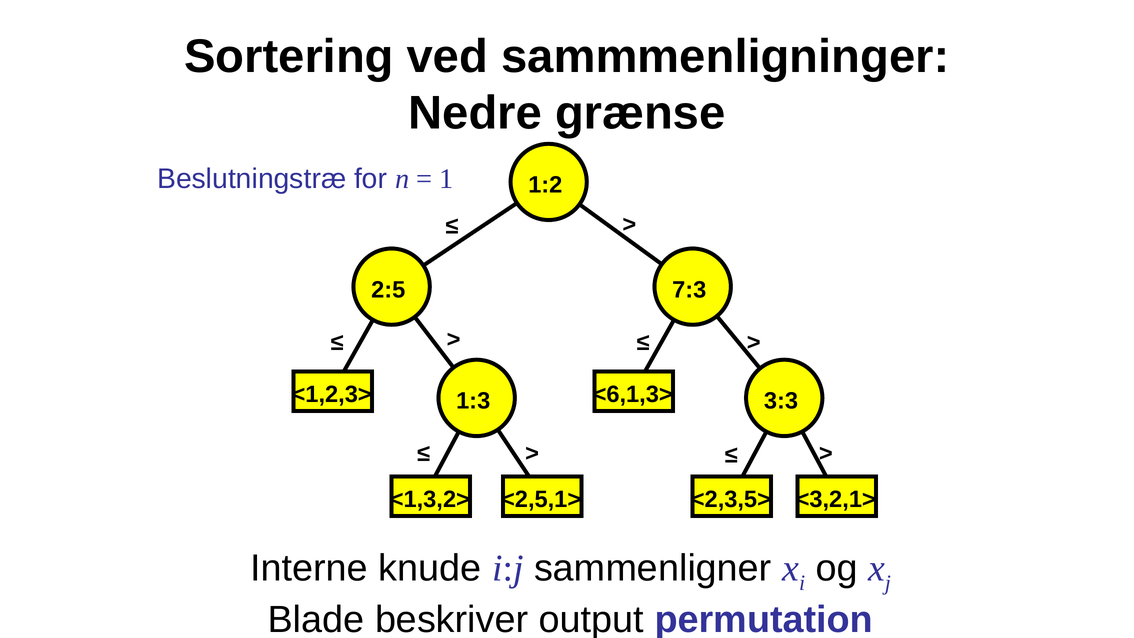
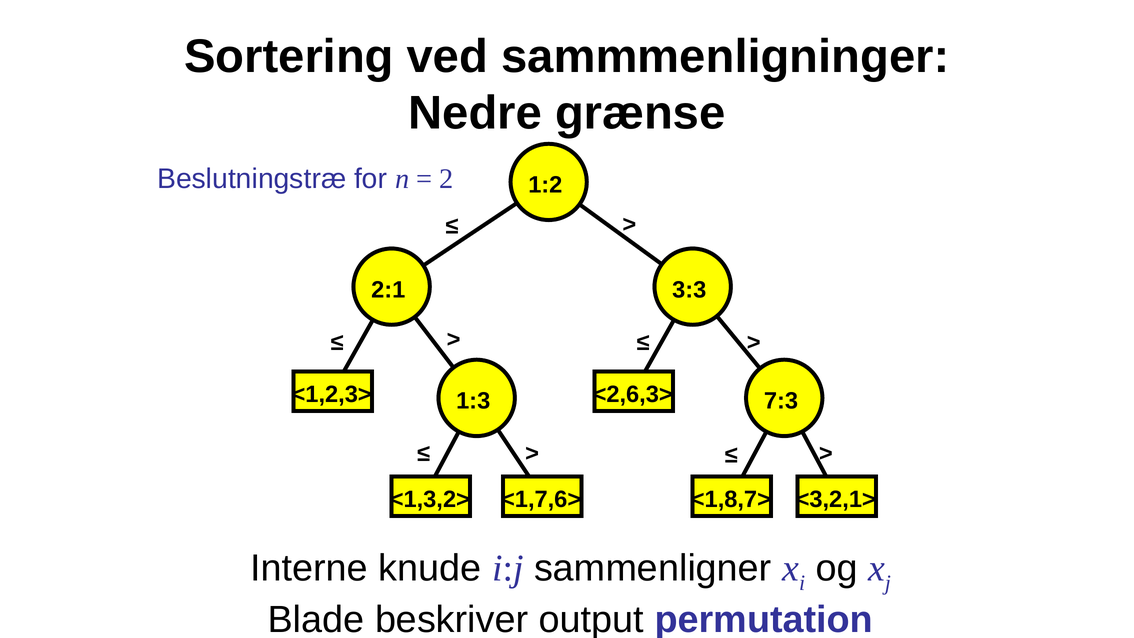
1: 1 -> 2 (446, 179)
2:5: 2:5 -> 2:1 (388, 290)
7:3: 7:3 -> 3:3 (689, 290)
<6,1,3>: <6,1,3> -> <2,6,3> (633, 394)
3:3: 3:3 -> 7:3 (781, 401)
<2,5,1>: <2,5,1> -> <1,7,6> (541, 499)
<2,3,5>: <2,3,5> -> <1,8,7> (731, 499)
